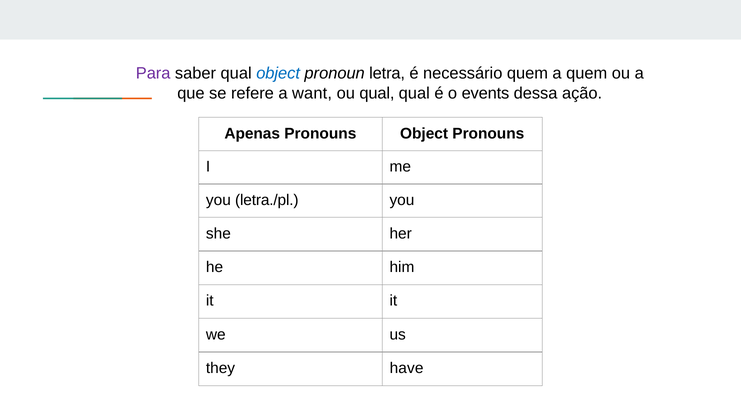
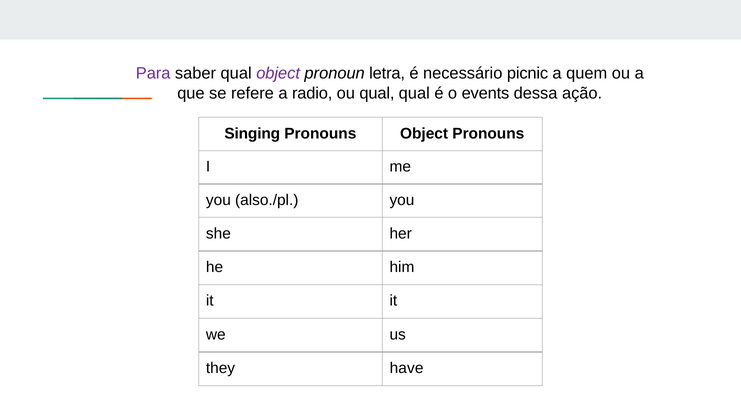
object colour: blue -> purple (278, 73)
necessário quem: quem -> picnic (528, 73)
want: want -> radio (312, 93)
Apenas: Apenas -> Singing (252, 133)
letra./pl: letra./pl -> also./pl (267, 200)
